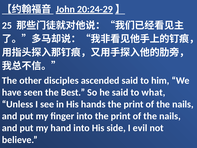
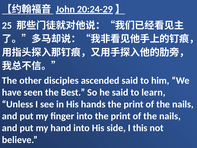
what: what -> learn (153, 92)
evil: evil -> this (140, 128)
